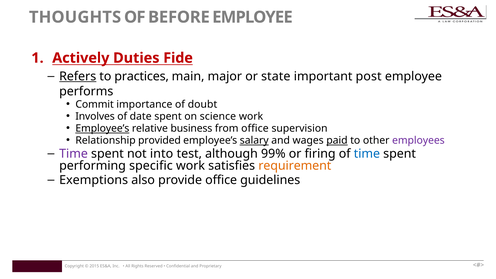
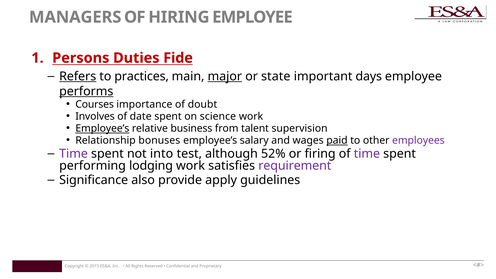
THOUGHTS: THOUGHTS -> MANAGERS (75, 17)
BEFORE: BEFORE -> HIRING (179, 17)
Actively: Actively -> Persons (81, 58)
major underline: none -> present (225, 76)
post: post -> days (369, 76)
performs underline: none -> present (86, 91)
Commit: Commit -> Courses (95, 104)
from office: office -> talent (255, 128)
provided: provided -> bonuses (159, 140)
salary underline: present -> none (254, 140)
99%: 99% -> 52% (273, 154)
time colour: blue -> purple (367, 154)
specific: specific -> lodging (151, 166)
requirement colour: orange -> purple (295, 166)
Exemptions: Exemptions -> Significance (94, 180)
provide office: office -> apply (221, 180)
